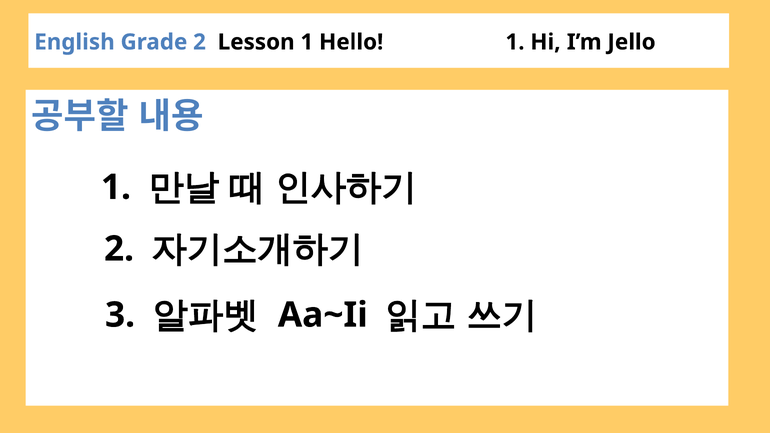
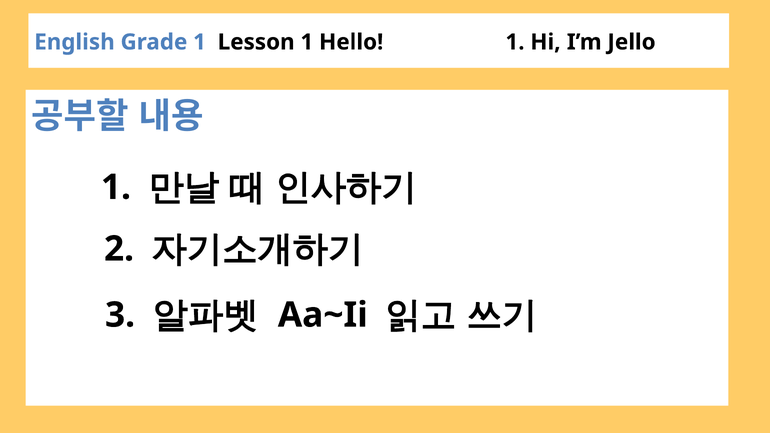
Grade 2: 2 -> 1 (199, 42)
